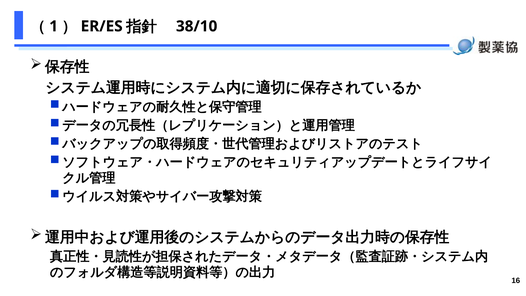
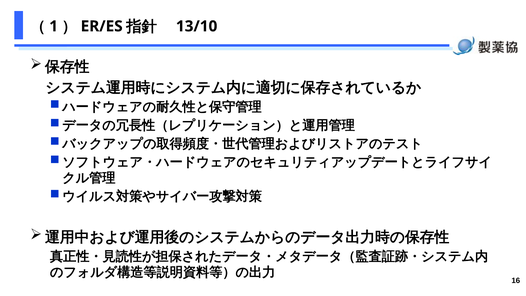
38/10: 38/10 -> 13/10 (197, 26)
